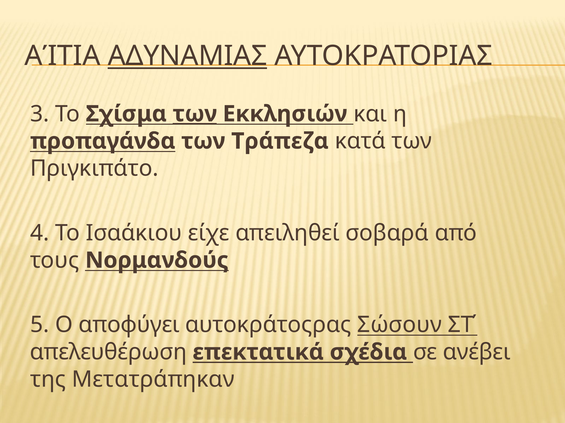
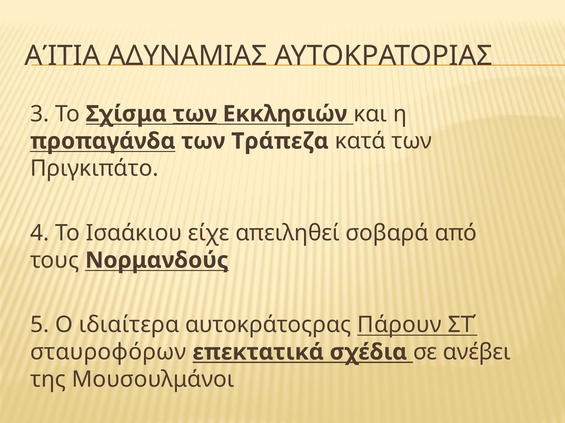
ΑΔΥΝΑΜΙΑΣ underline: present -> none (188, 56)
αποφύγει: αποφύγει -> ιδιαίτερα (129, 325)
Σώσουν: Σώσουν -> Πάρουν (399, 325)
απελευθέρωση: απελευθέρωση -> σταυροφόρων (108, 353)
Μετατράπηκαν: Μετατράπηκαν -> Μουσουλμάνοι (153, 380)
